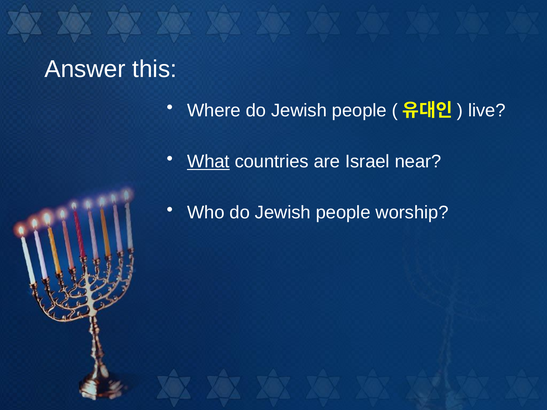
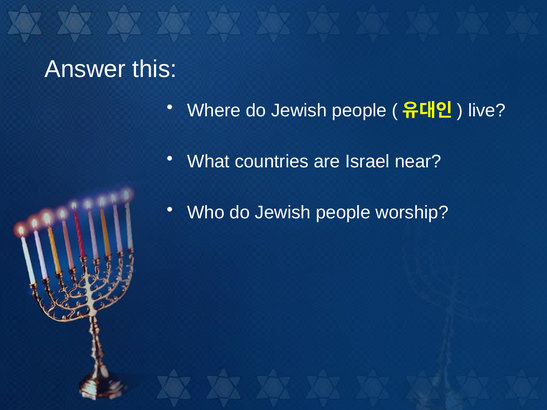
What underline: present -> none (208, 162)
